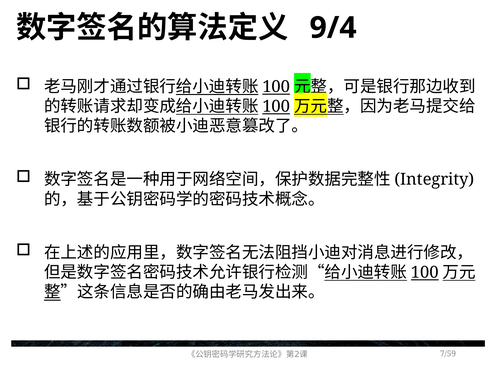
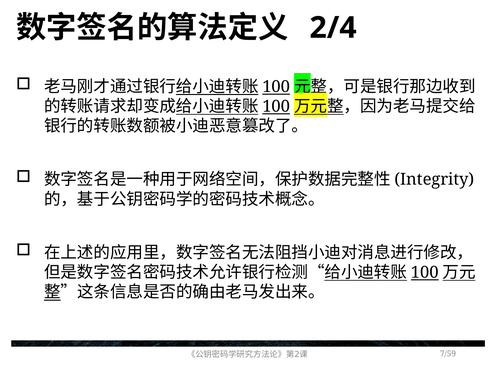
9/4: 9/4 -> 2/4 (333, 28)
